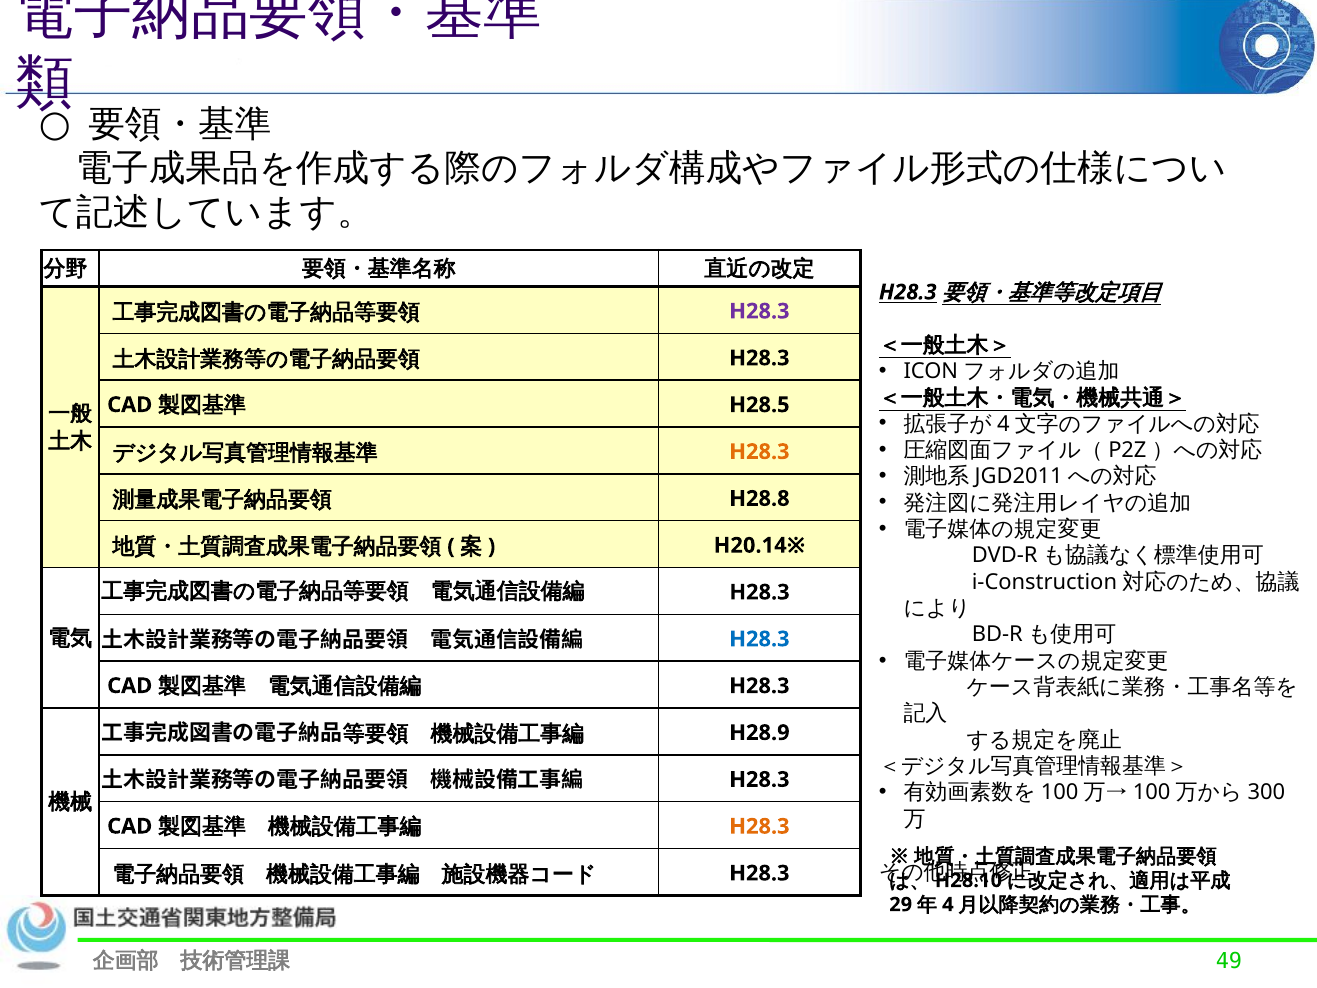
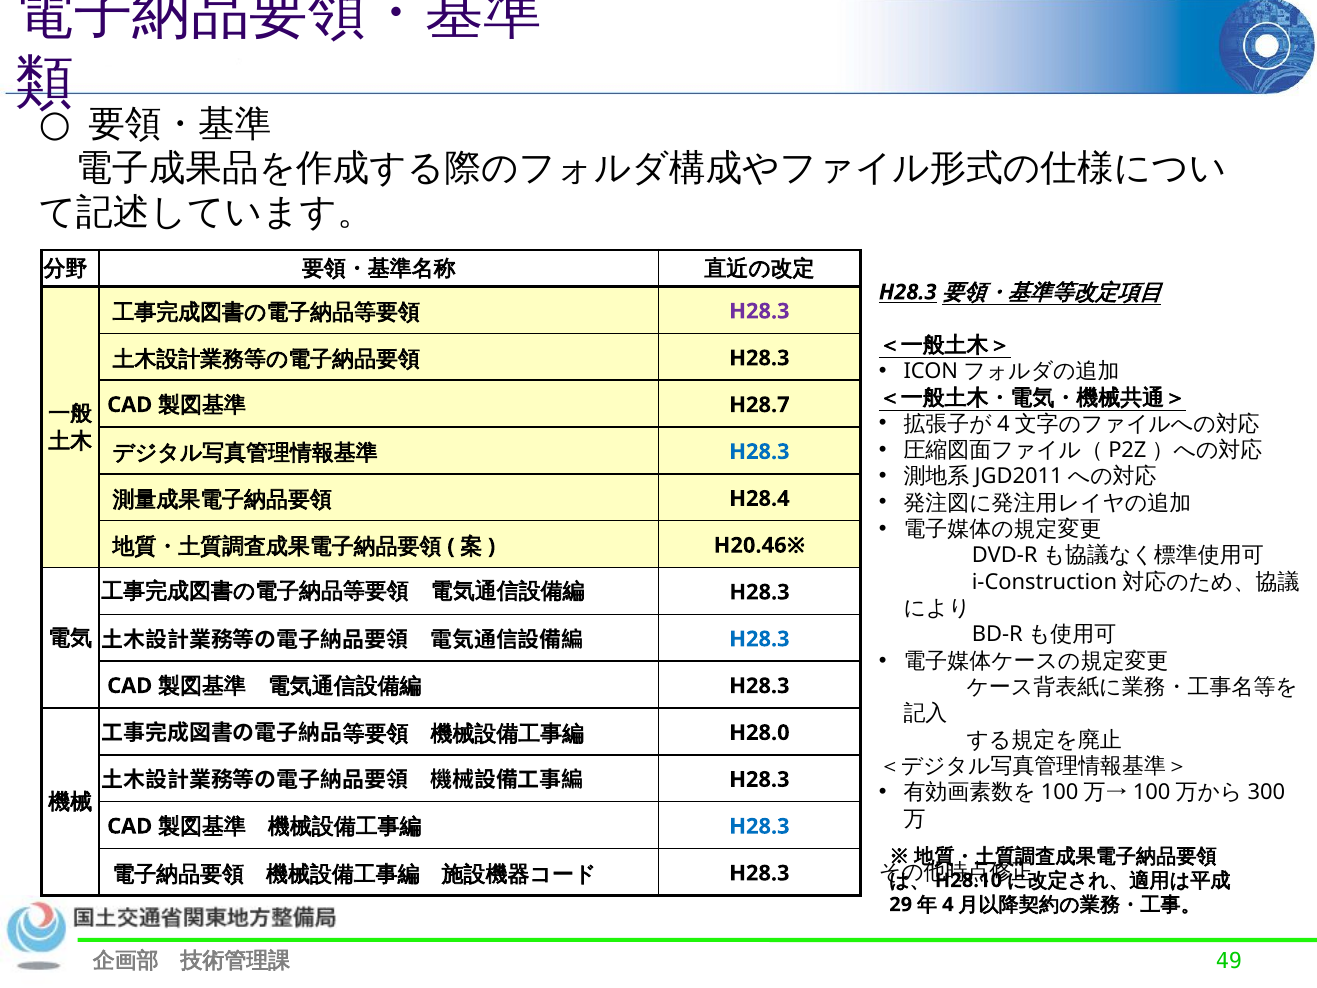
H28.5: H28.5 -> H28.7 (759, 405)
H28.3 colour: orange -> blue (759, 452)
H28.8: H28.8 -> H28.4 (759, 498)
H20.14※: H20.14※ -> H20.46※ (759, 545)
H28.9: H28.9 -> H28.0 (759, 733)
H28.3 colour: orange -> blue (759, 826)
